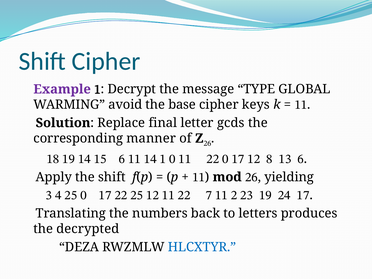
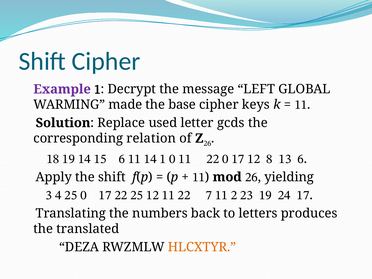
TYPE: TYPE -> LEFT (256, 89)
avoid: avoid -> made (125, 105)
final: final -> used (163, 123)
manner: manner -> relation (151, 138)
decrypted: decrypted -> translated (88, 229)
HLCXTYR colour: blue -> orange (202, 247)
